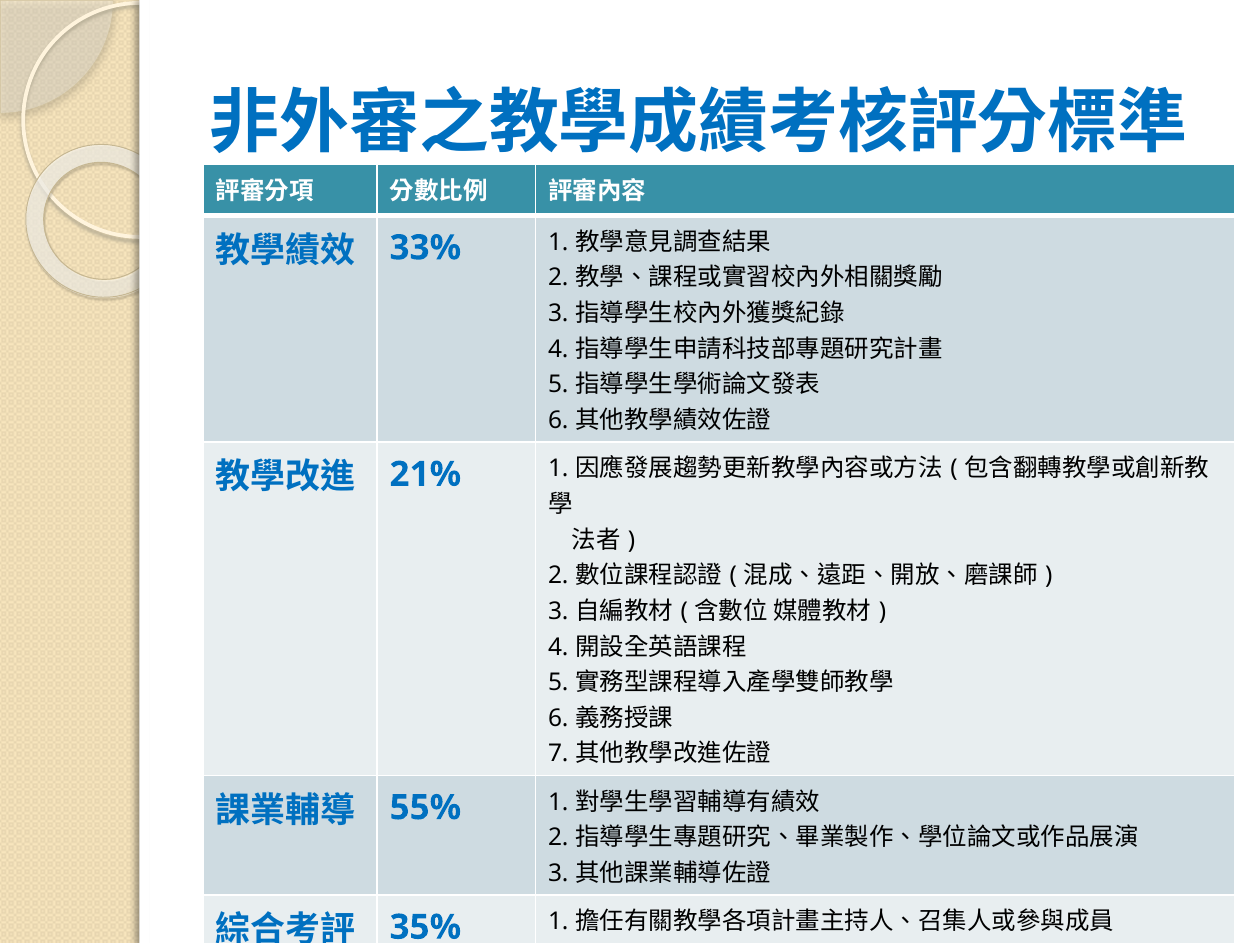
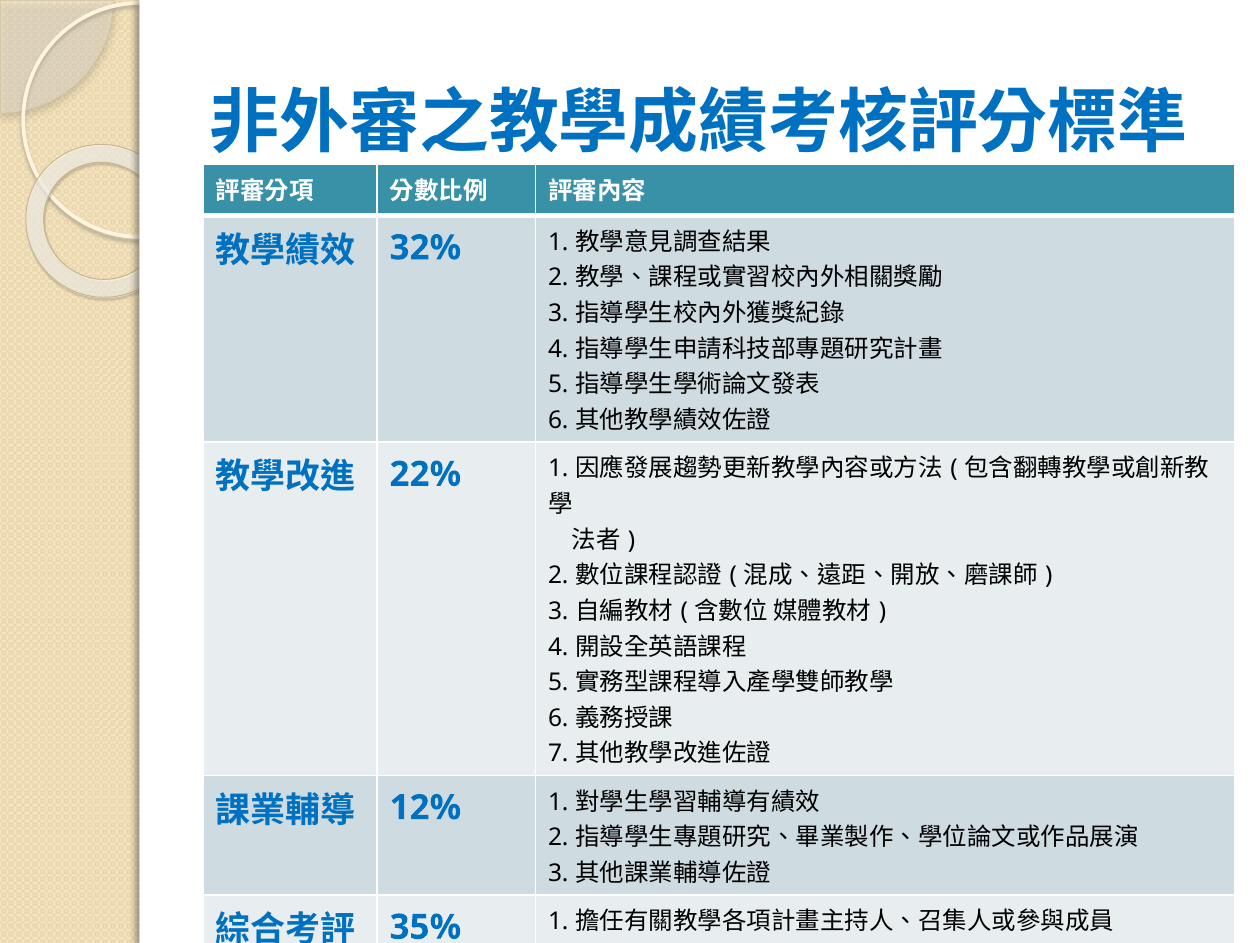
33%: 33% -> 32% (425, 248)
21%: 21% -> 22% (425, 475)
55%: 55% -> 12% (425, 808)
